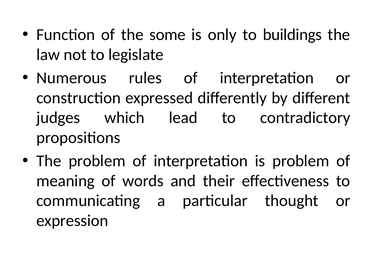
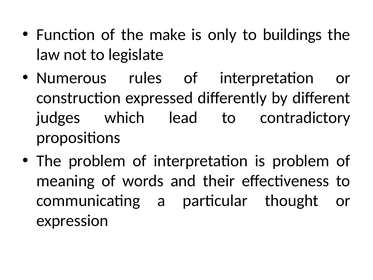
some: some -> make (168, 35)
